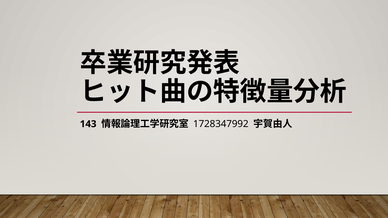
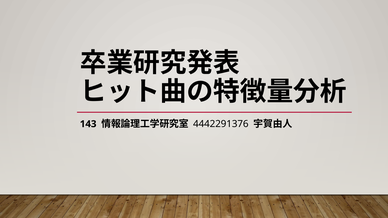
1728347992: 1728347992 -> 4442291376 (221, 124)
